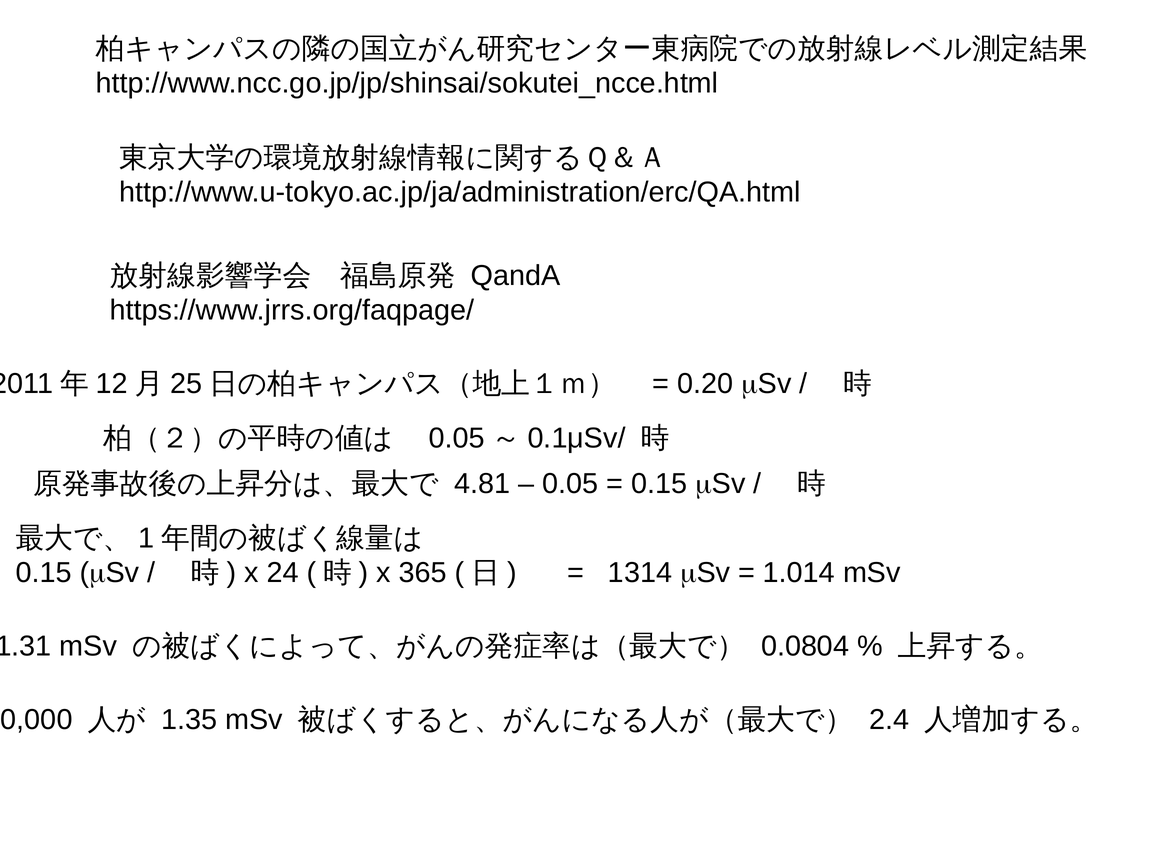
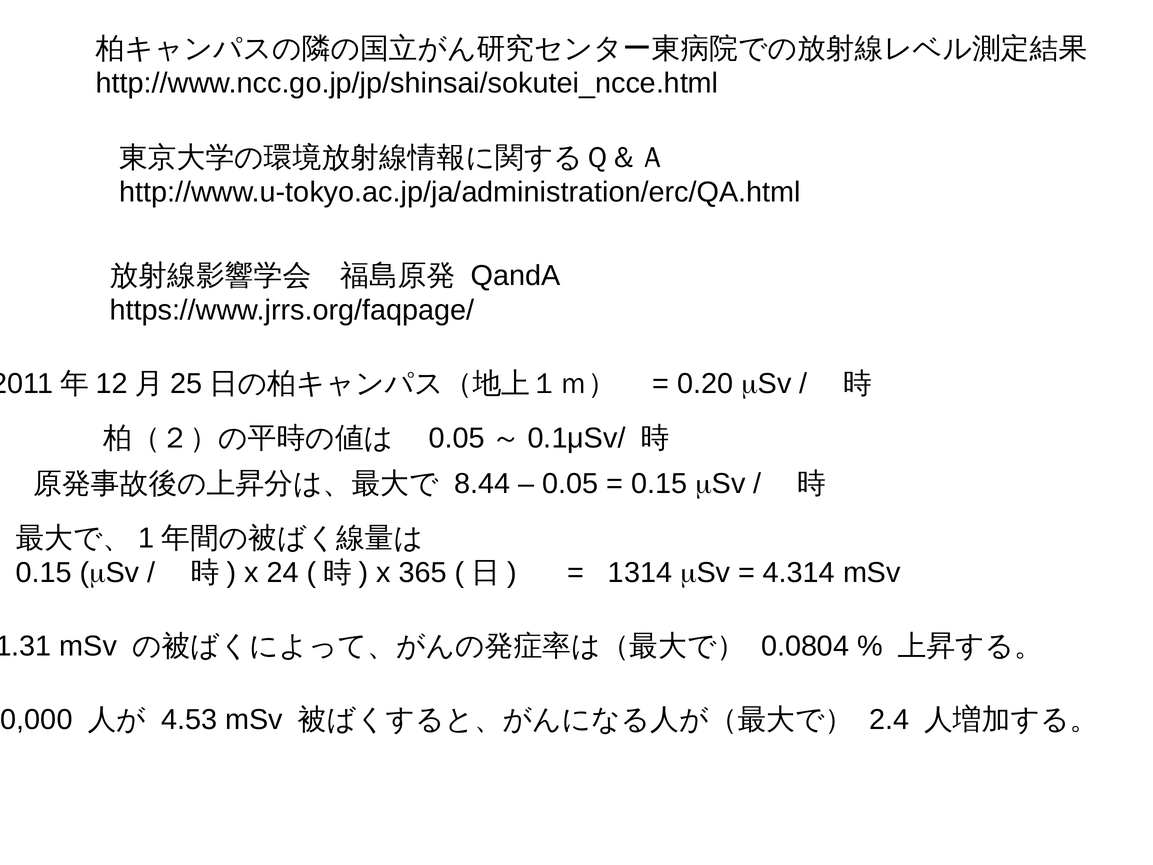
4.81: 4.81 -> 8.44 (482, 484)
1.014: 1.014 -> 4.314 (799, 573)
1.35: 1.35 -> 4.53 (189, 720)
